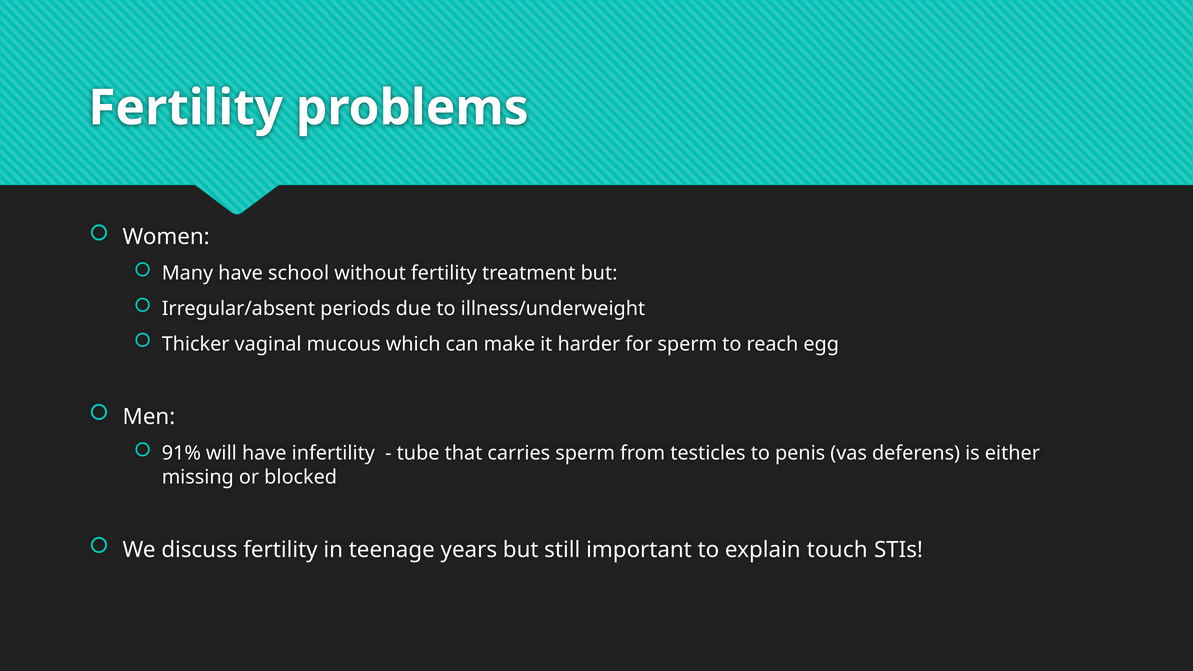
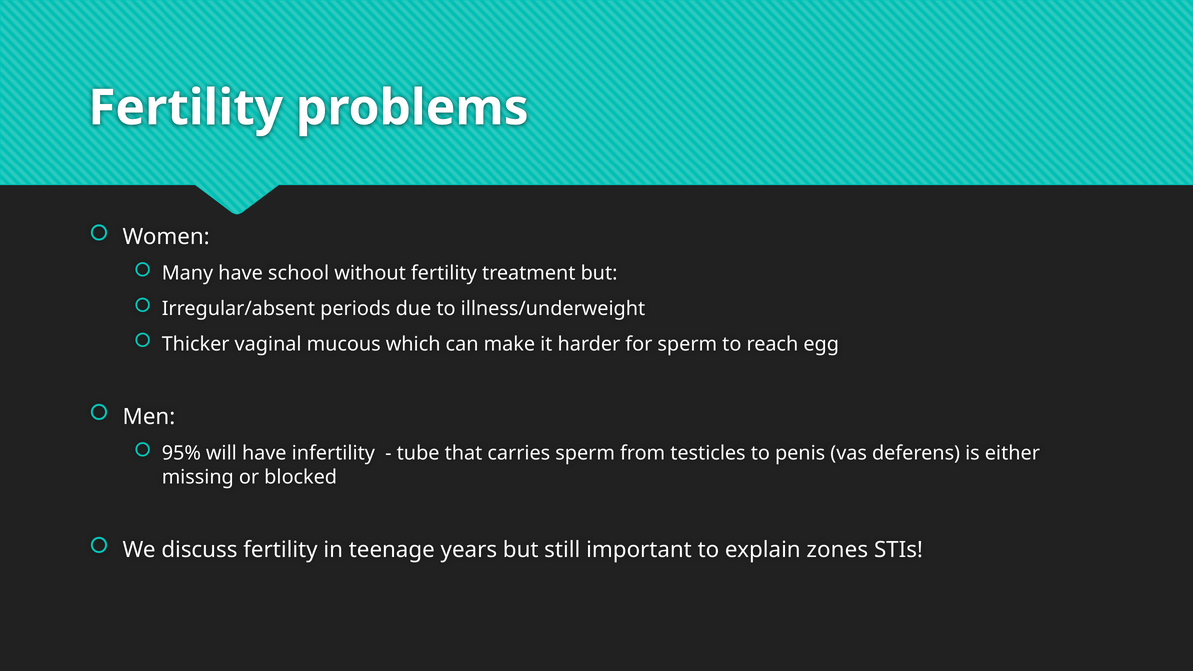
91%: 91% -> 95% (181, 453)
touch: touch -> zones (837, 550)
